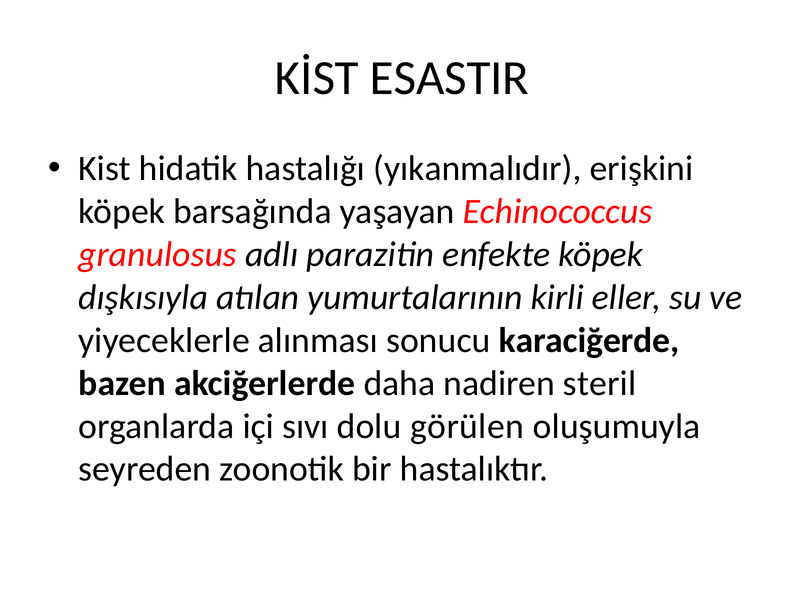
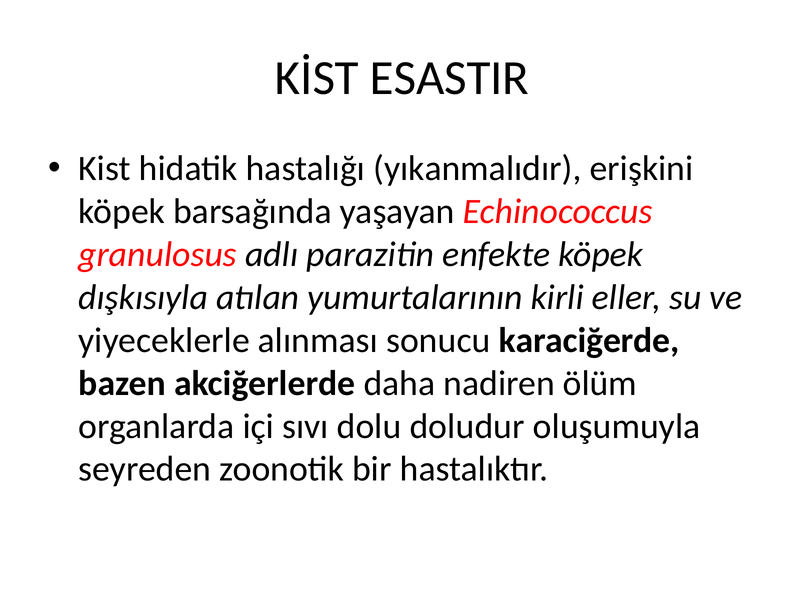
steril: steril -> ölüm (600, 383)
görülen: görülen -> doludur (467, 426)
